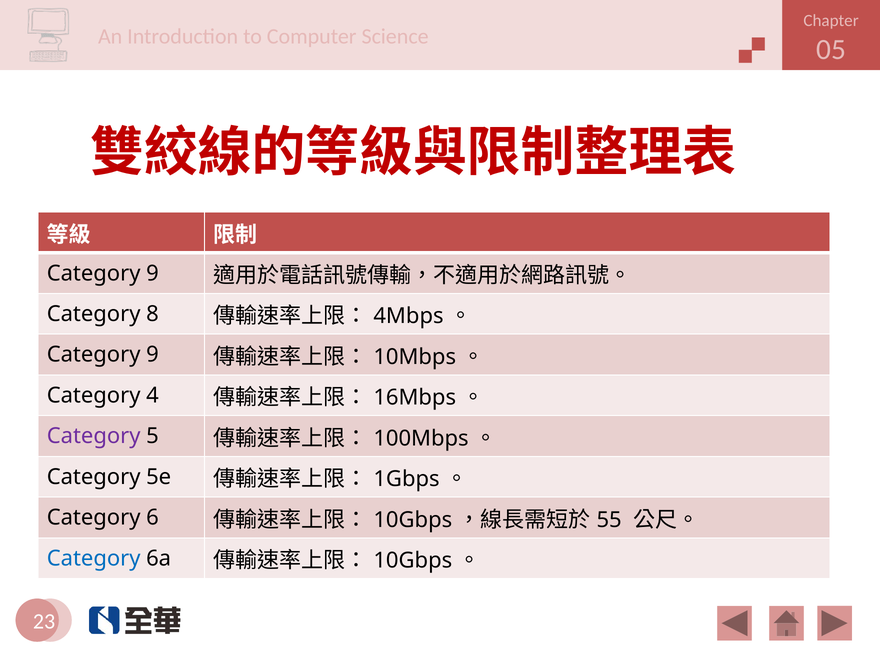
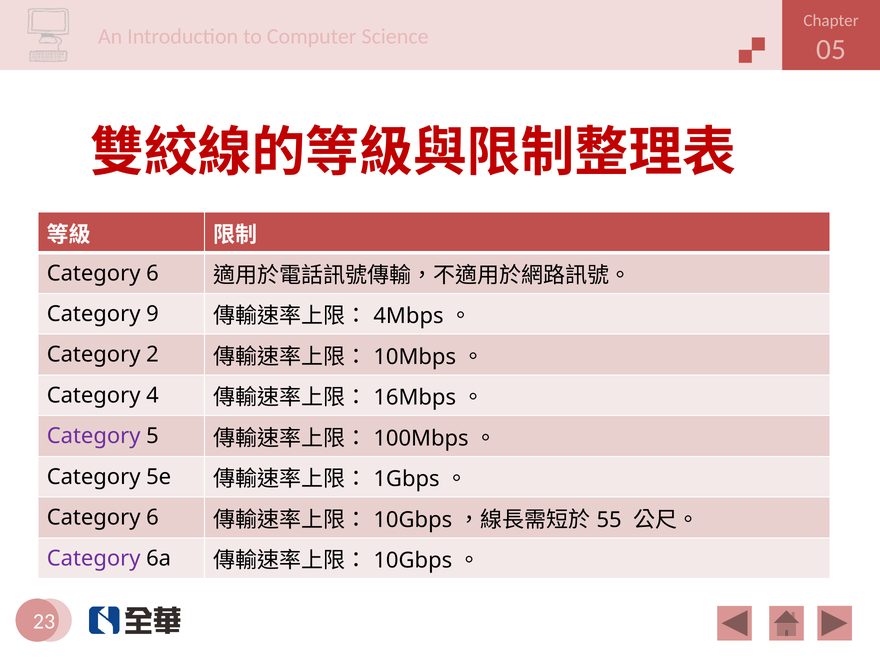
9: 9 -> 6 (153, 273)
8: 8 -> 9 (153, 314)
9: 9 -> 2 (153, 355)
Category colour: blue -> purple (94, 558)
